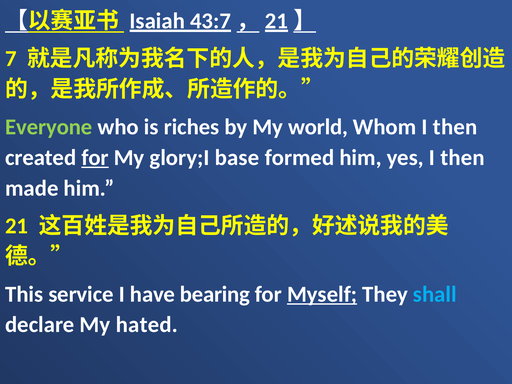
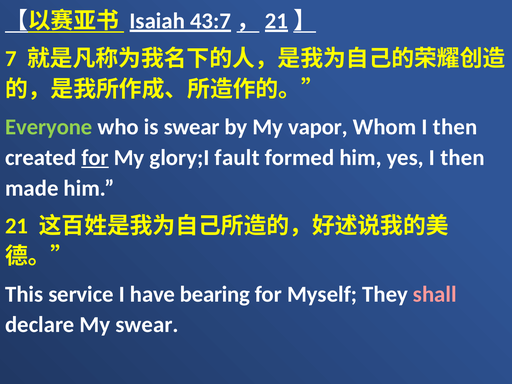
is riches: riches -> swear (192, 127)
world: world -> vapor (318, 127)
base: base -> fault (237, 158)
Myself underline: present -> none (322, 294)
shall colour: light blue -> pink (435, 294)
My hated: hated -> swear (147, 325)
